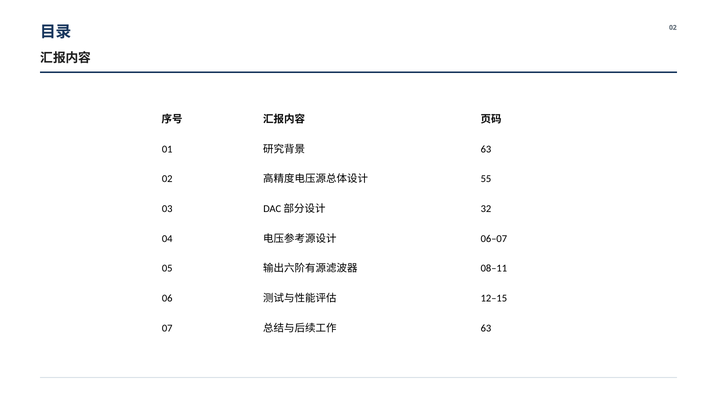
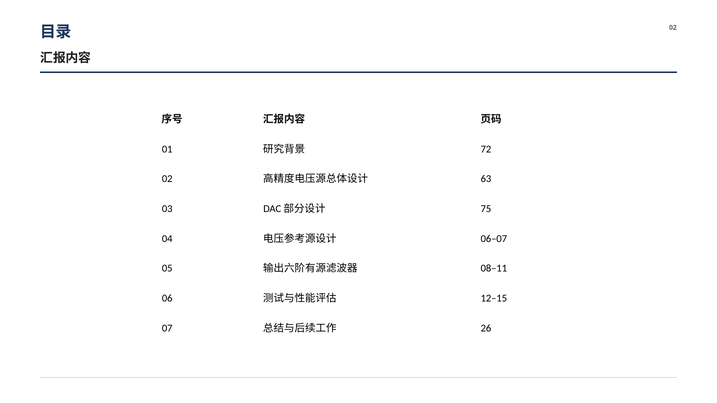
63: 63 -> 72 (486, 149)
55: 55 -> 63 (486, 179)
32: 32 -> 75 (486, 209)
63: 63 -> 26 (486, 328)
